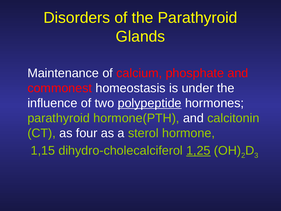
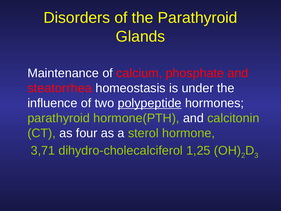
commonest: commonest -> steatorrhea (60, 88)
1,15: 1,15 -> 3,71 (43, 150)
1,25 underline: present -> none (198, 150)
